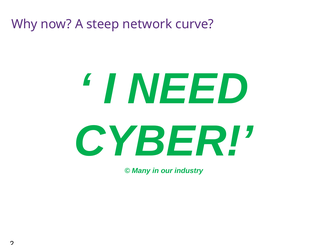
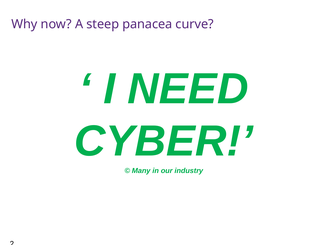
network: network -> panacea (147, 24)
